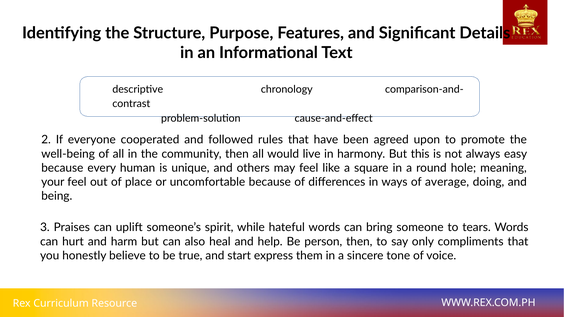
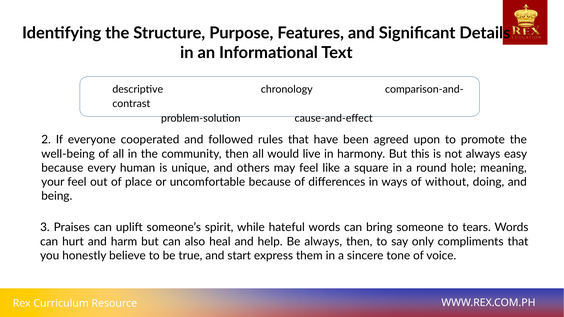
average: average -> without (447, 182)
Be person: person -> always (323, 242)
